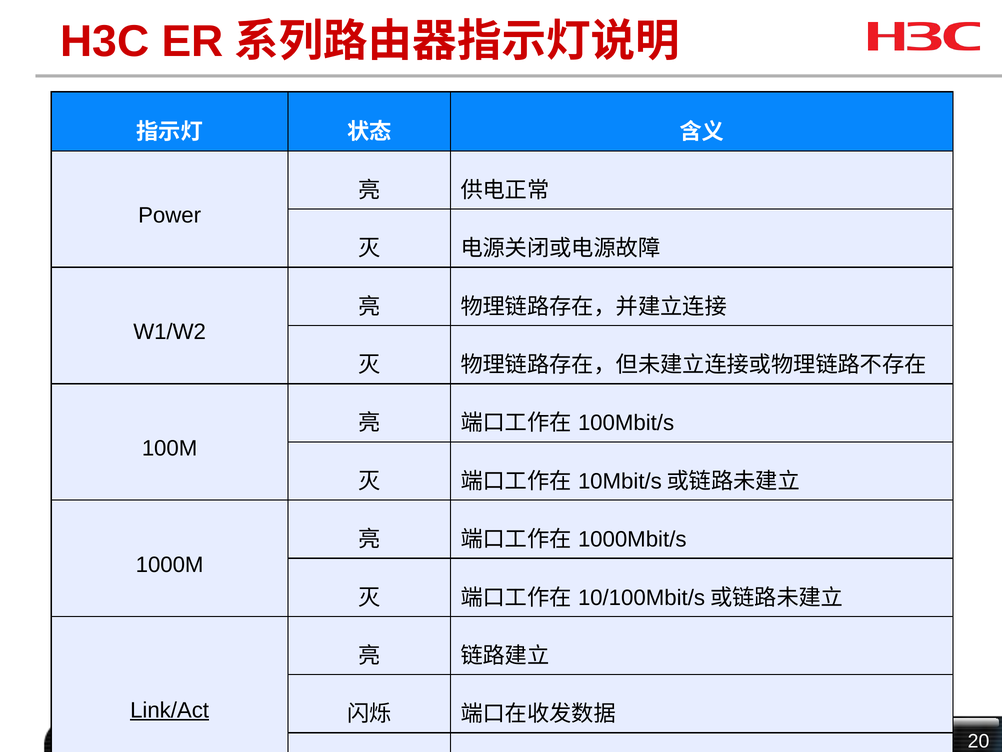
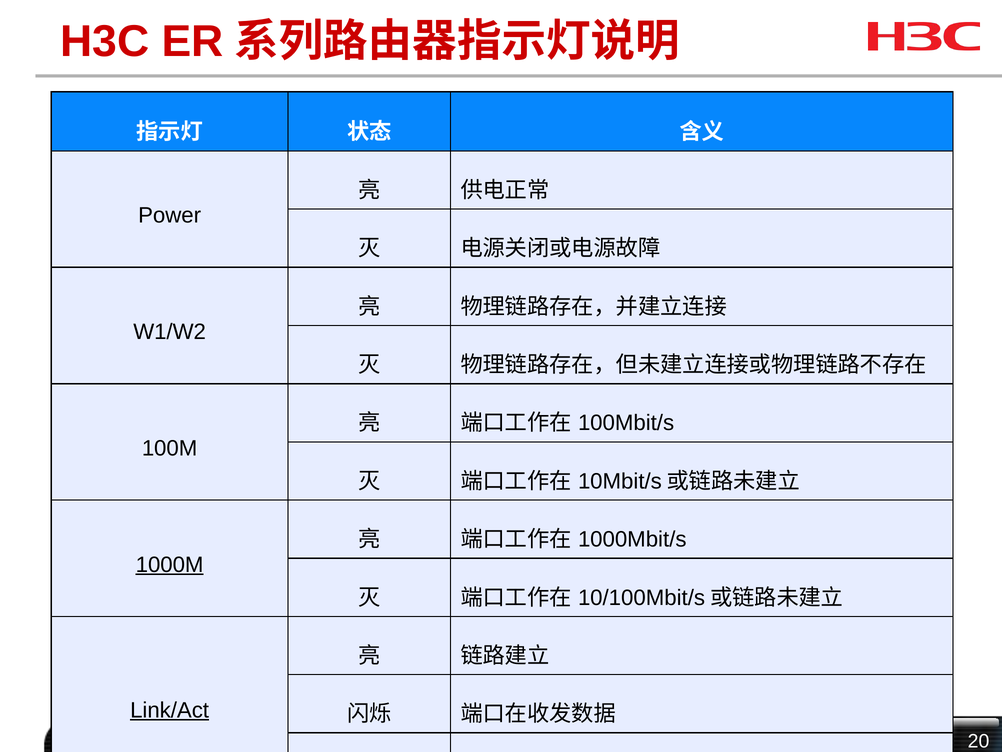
1000M underline: none -> present (170, 564)
